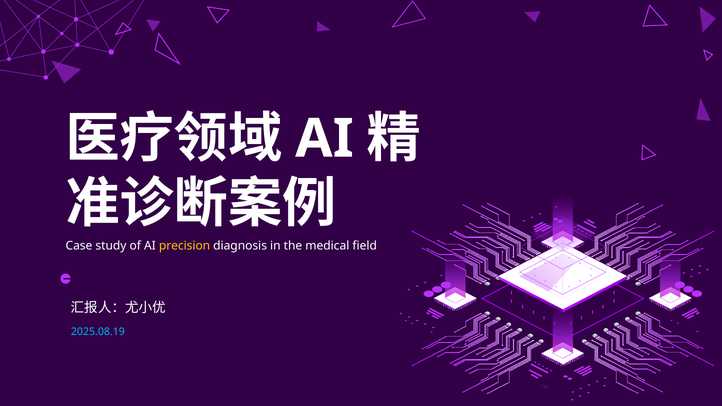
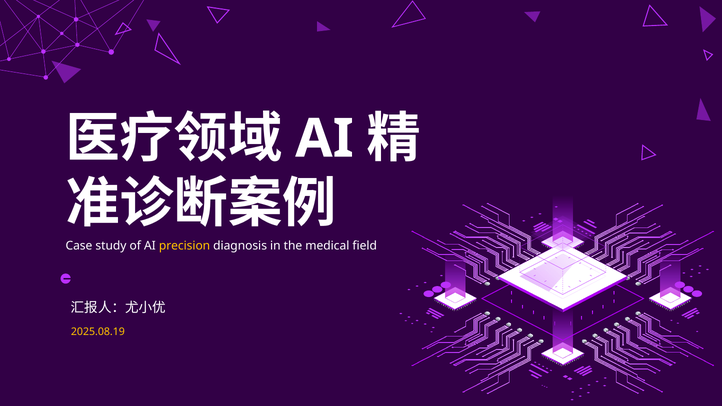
2025.08.19 colour: light blue -> yellow (98, 332)
